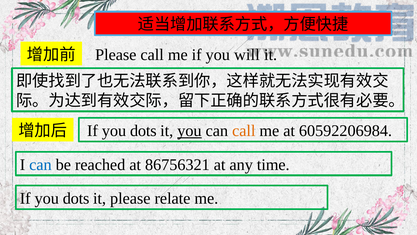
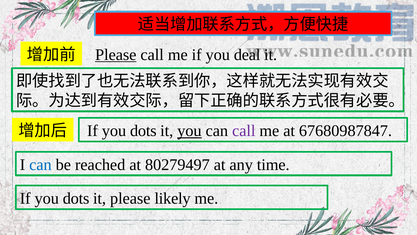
Please underline: none -> present (116, 55)
will: will -> deal (247, 55)
call colour: orange -> purple (244, 131)
60592206984: 60592206984 -> 67680987847 (345, 131)
86756321: 86756321 -> 80279497 (177, 164)
relate: relate -> likely (173, 198)
